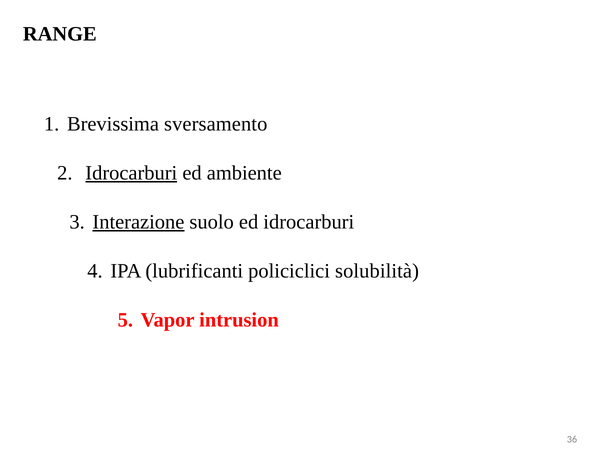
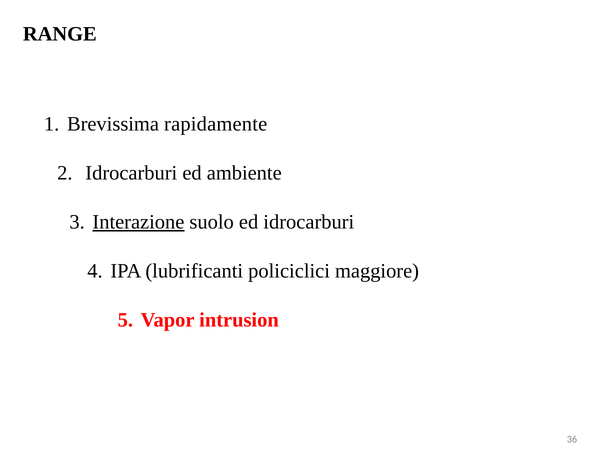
sversamento: sversamento -> rapidamente (216, 124)
Idrocarburi underline: present -> none (131, 173)
solubilità: solubilità -> maggiore (377, 271)
